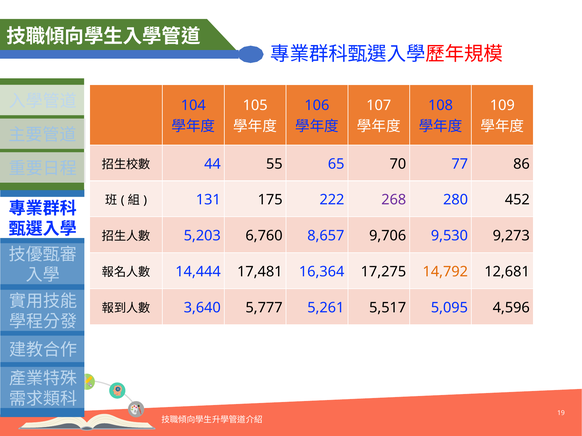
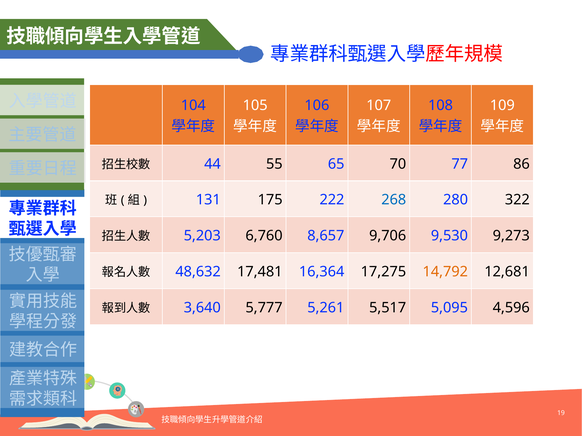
268 colour: purple -> blue (394, 200)
452: 452 -> 322 (517, 200)
14,444: 14,444 -> 48,632 (198, 272)
